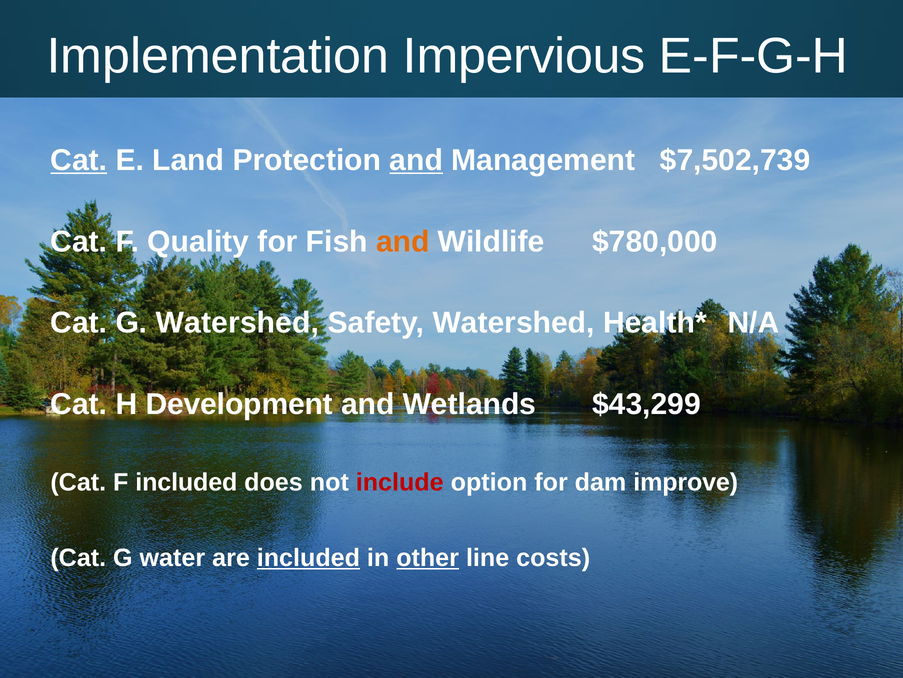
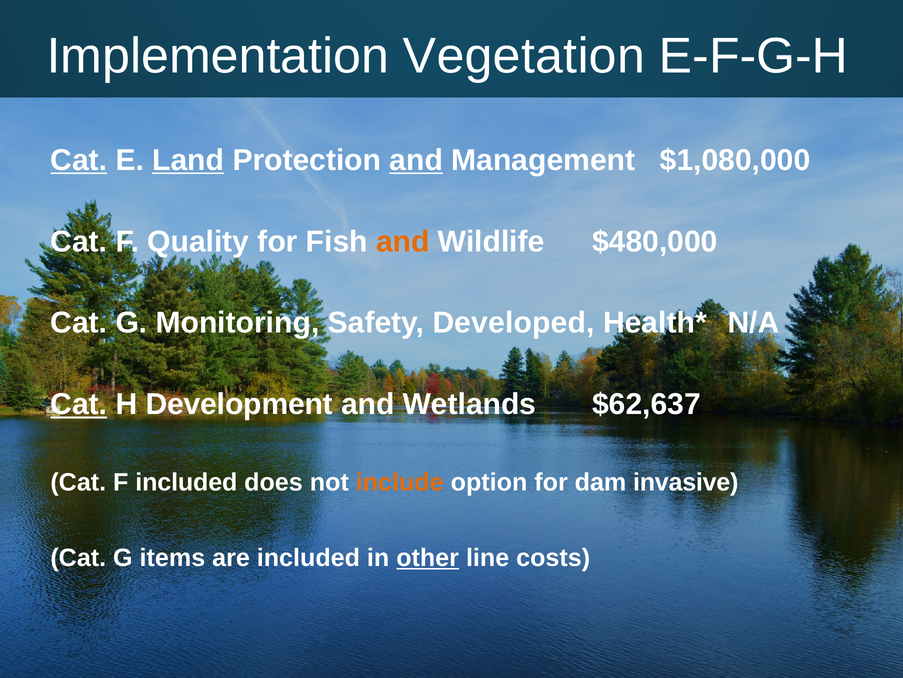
Impervious: Impervious -> Vegetation (524, 56)
Land underline: none -> present (188, 160)
$7,502,739: $7,502,739 -> $1,080,000 (735, 160)
$780,000: $780,000 -> $480,000 (655, 241)
G Watershed: Watershed -> Monitoring (238, 323)
Safety Watershed: Watershed -> Developed (514, 323)
Cat underline: none -> present (79, 404)
$43,299: $43,299 -> $62,637 (647, 404)
include colour: red -> orange (400, 482)
improve: improve -> invasive (686, 482)
water: water -> items (172, 557)
included underline: present -> none (308, 557)
